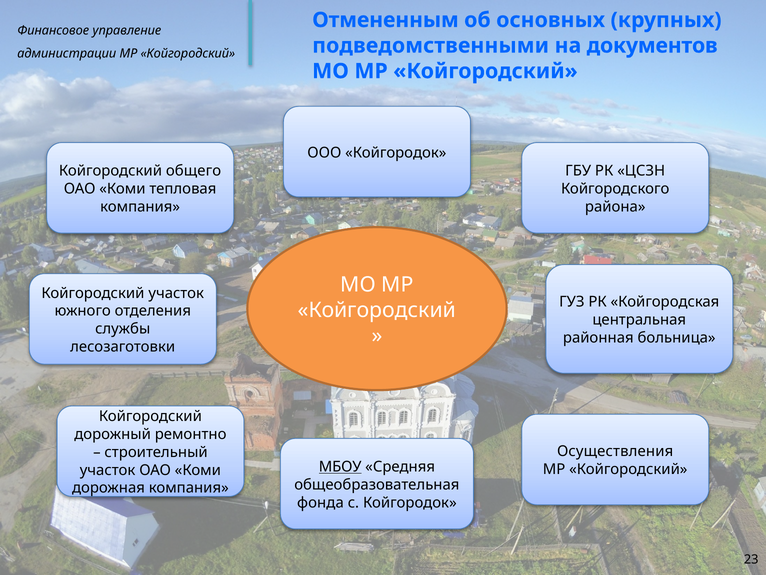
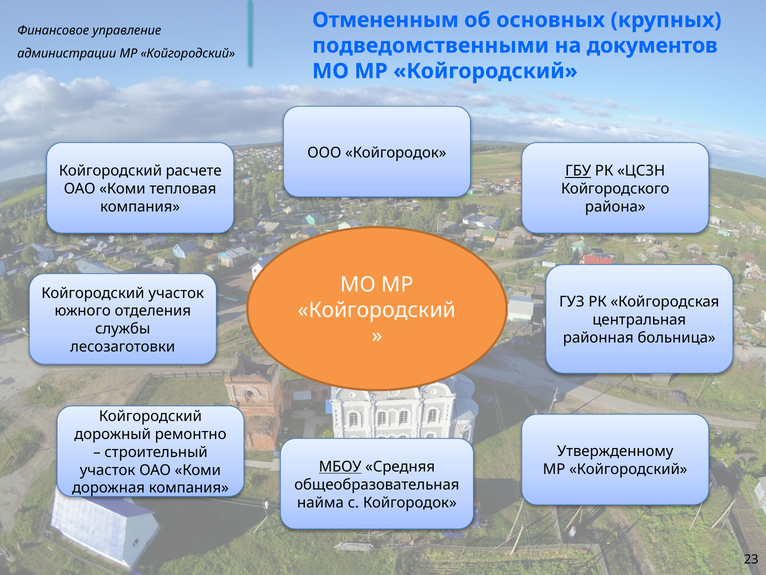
общего: общего -> расчете (194, 171)
ГБУ underline: none -> present (578, 171)
Осуществления: Осуществления -> Утвержденному (615, 451)
фонда: фонда -> найма (320, 502)
